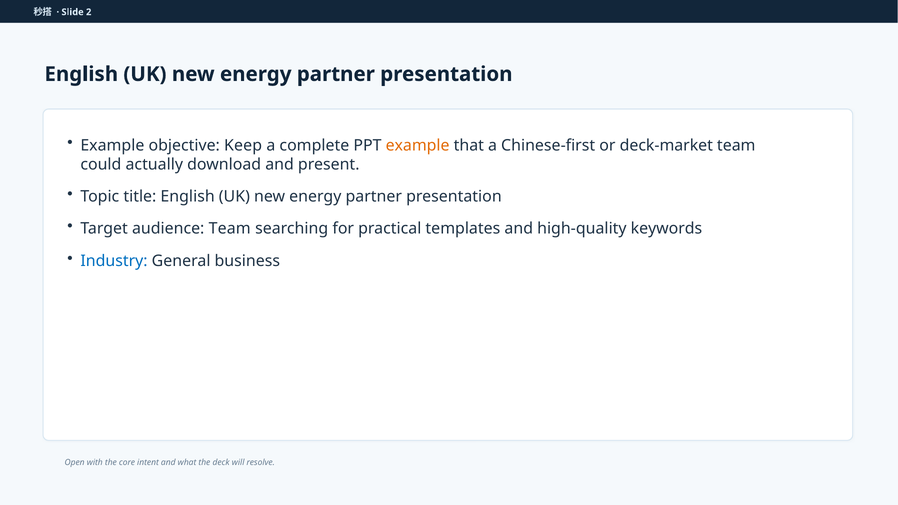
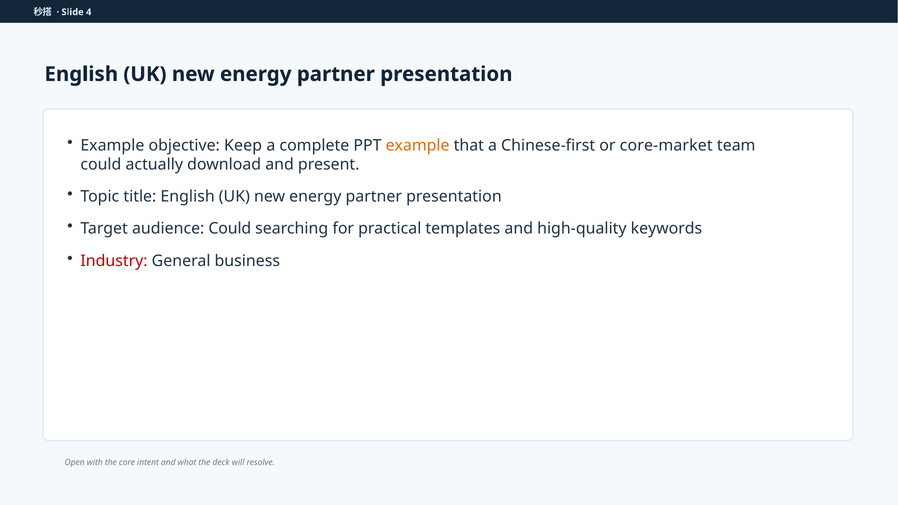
2: 2 -> 4 (89, 12)
deck-market: deck-market -> core-market (666, 145)
audience Team: Team -> Could (230, 229)
Industry colour: blue -> red (114, 261)
